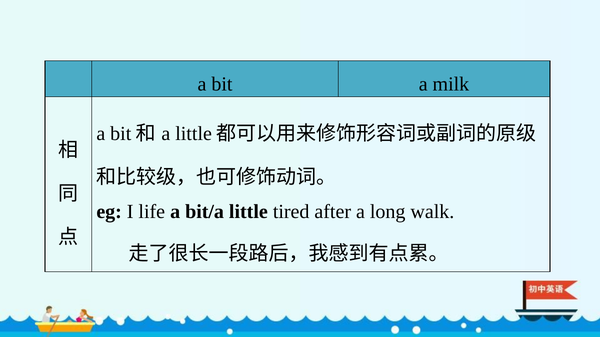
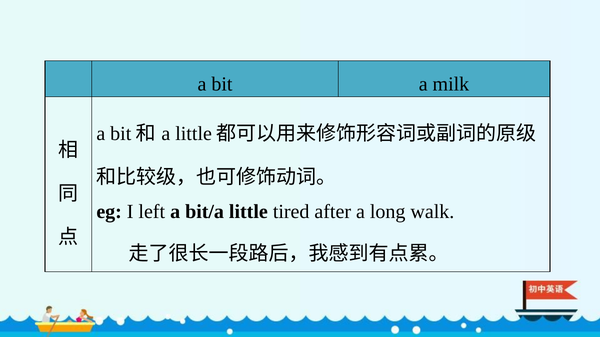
life: life -> left (152, 212)
